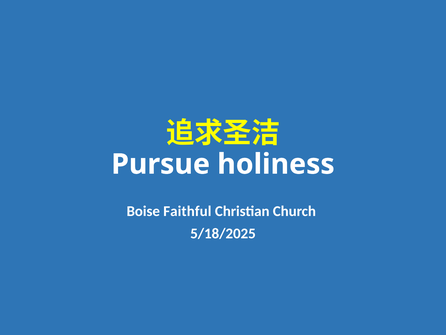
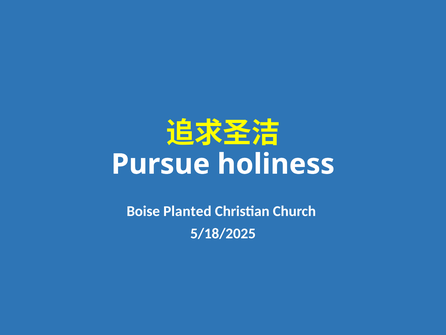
Faithful: Faithful -> Planted (187, 211)
